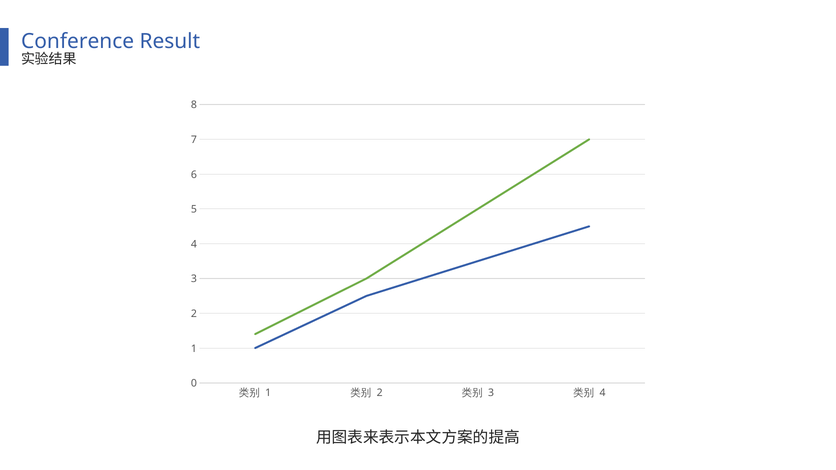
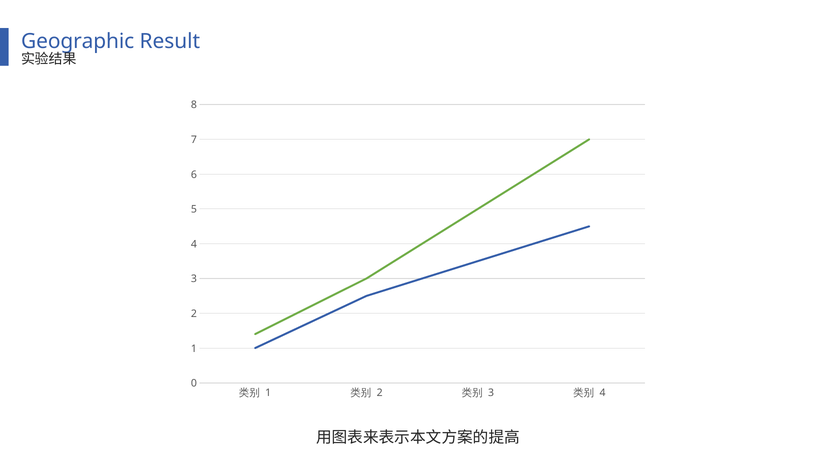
Conference: Conference -> Geographic (78, 41)
